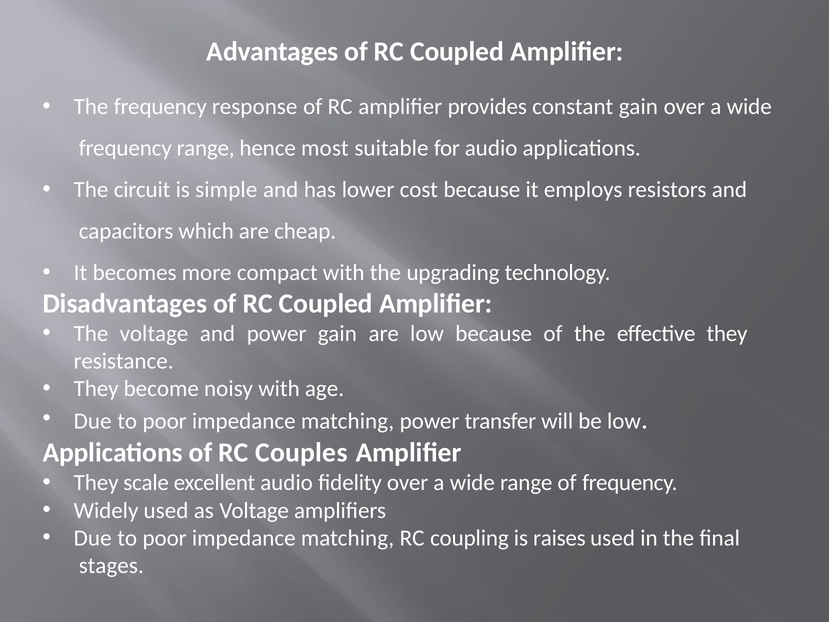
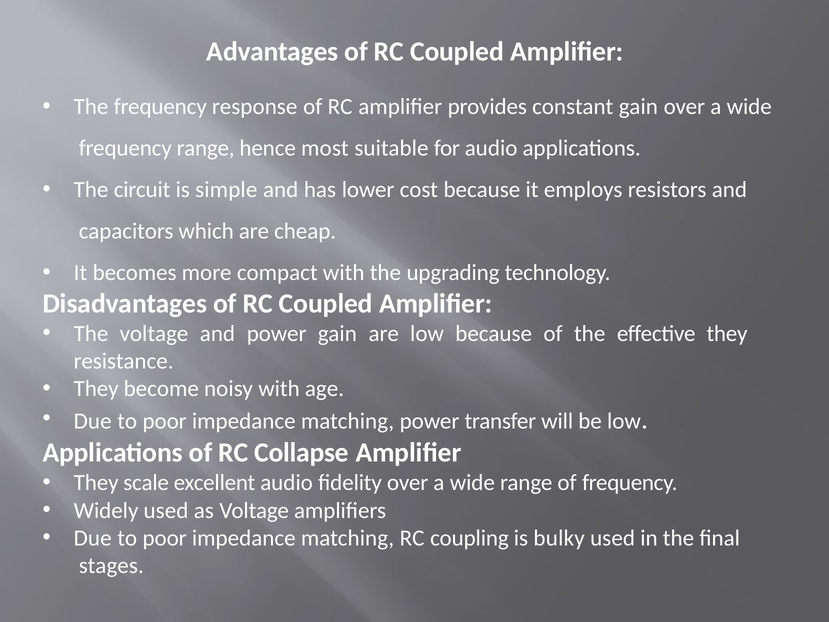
Couples: Couples -> Collapse (302, 453)
raises: raises -> bulky (559, 538)
